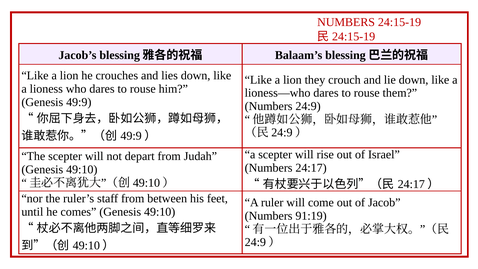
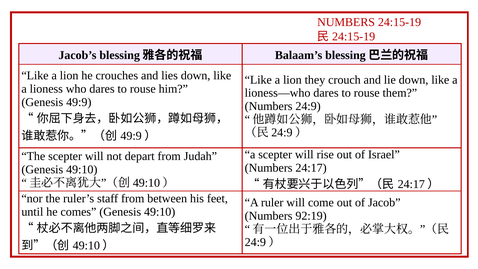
91:19: 91:19 -> 92:19 (311, 216)
